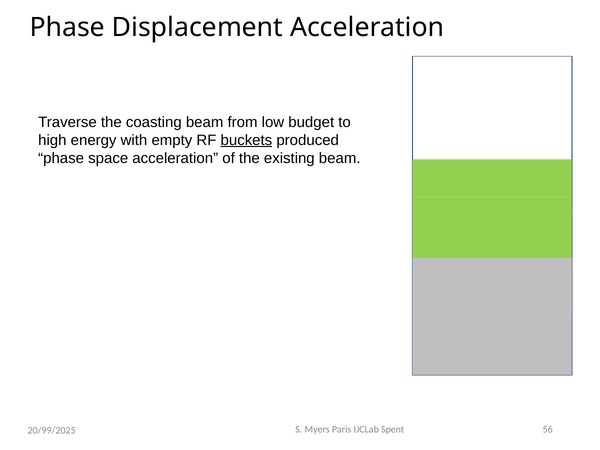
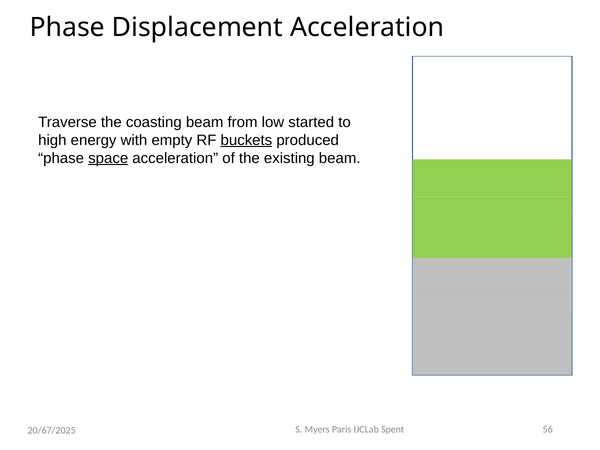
budget: budget -> started (311, 122)
space underline: none -> present (108, 158)
20/99/2025: 20/99/2025 -> 20/67/2025 (52, 431)
